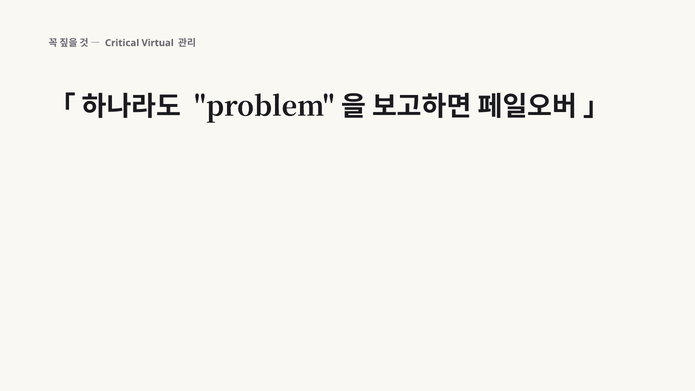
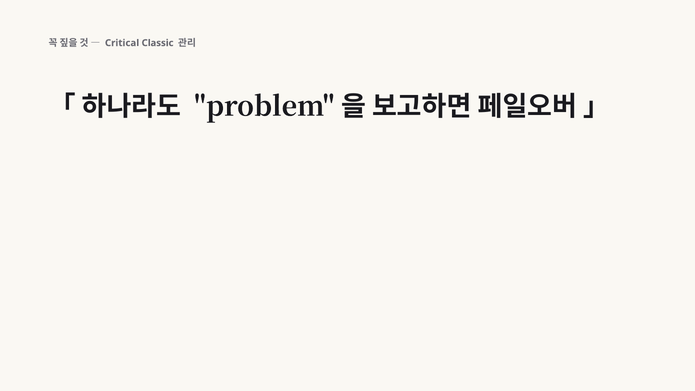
Virtual: Virtual -> Classic (158, 43)
